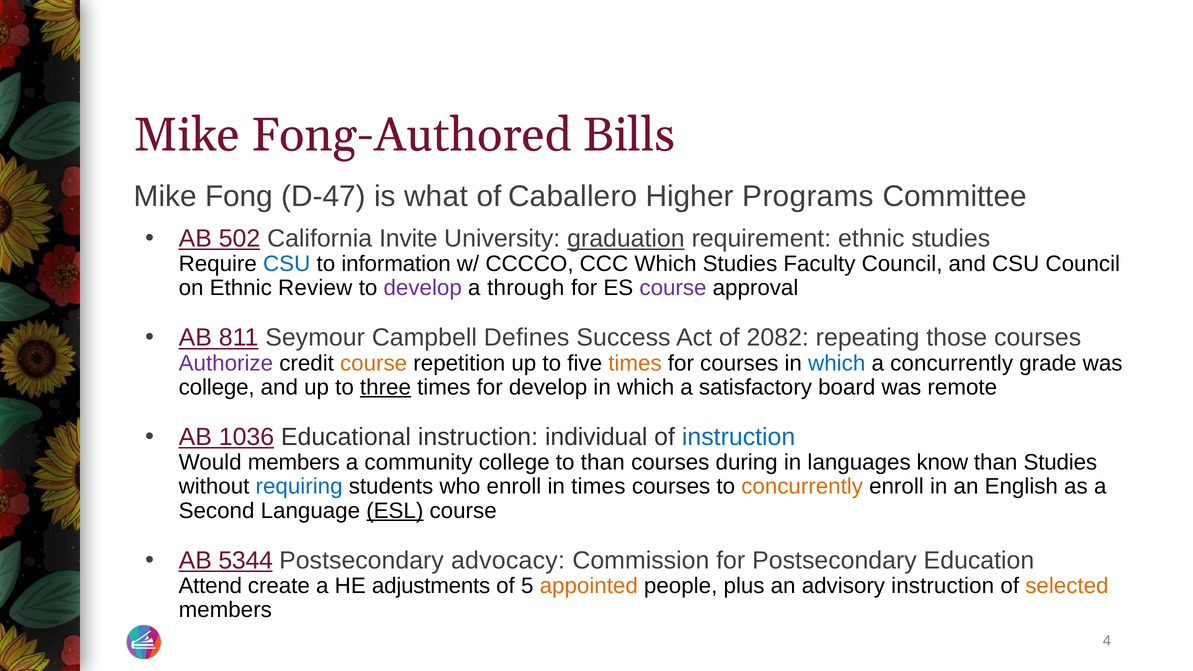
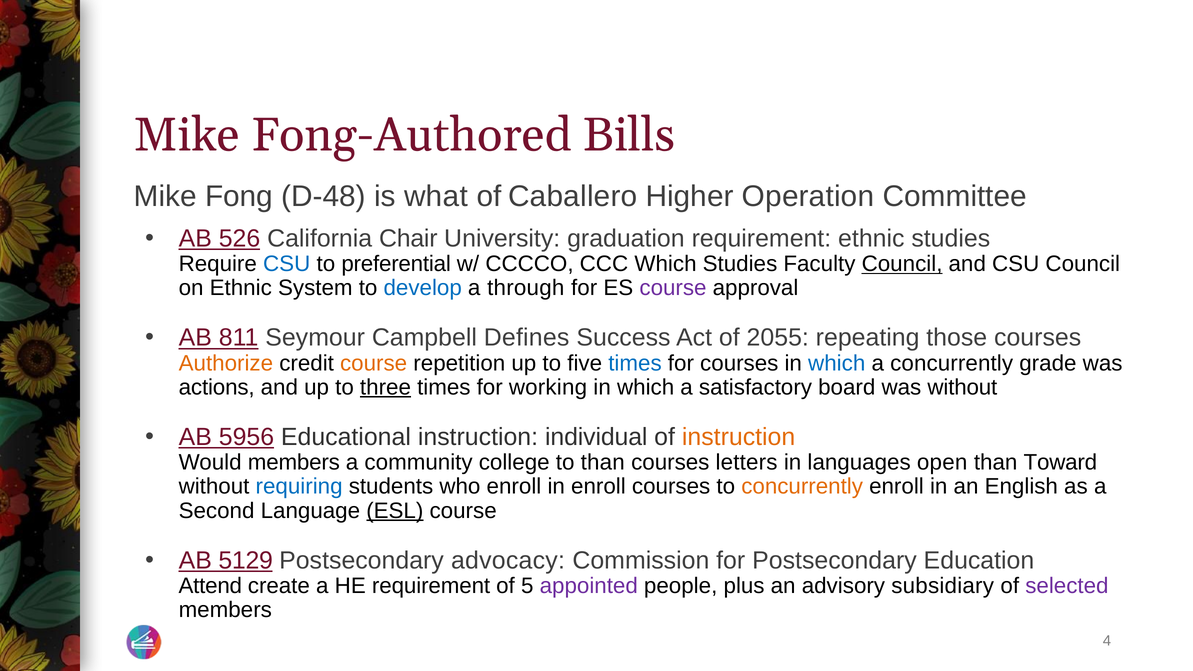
D-47: D-47 -> D-48 (324, 196)
Programs: Programs -> Operation (808, 196)
502: 502 -> 526 (240, 238)
Invite: Invite -> Chair (408, 238)
graduation underline: present -> none (626, 238)
information: information -> preferential (396, 264)
Council underline: none -> present (902, 264)
Review: Review -> System (315, 288)
develop colour: purple -> blue (423, 288)
2082: 2082 -> 2055 (778, 338)
Authorize colour: purple -> orange (226, 363)
times colour: orange -> blue (635, 363)
college: college -> actions (217, 387)
for develop: develop -> working (548, 387)
was remote: remote -> without (962, 387)
1036: 1036 -> 5956 (246, 437)
instruction colour: blue -> orange (739, 437)
during: during -> letters (747, 462)
know: know -> open (942, 462)
than Studies: Studies -> Toward (1060, 462)
in times: times -> enroll (598, 487)
5344: 5344 -> 5129 (246, 560)
HE adjustments: adjustments -> requirement (431, 586)
appointed colour: orange -> purple (589, 586)
advisory instruction: instruction -> subsidiary (943, 586)
selected colour: orange -> purple (1067, 586)
